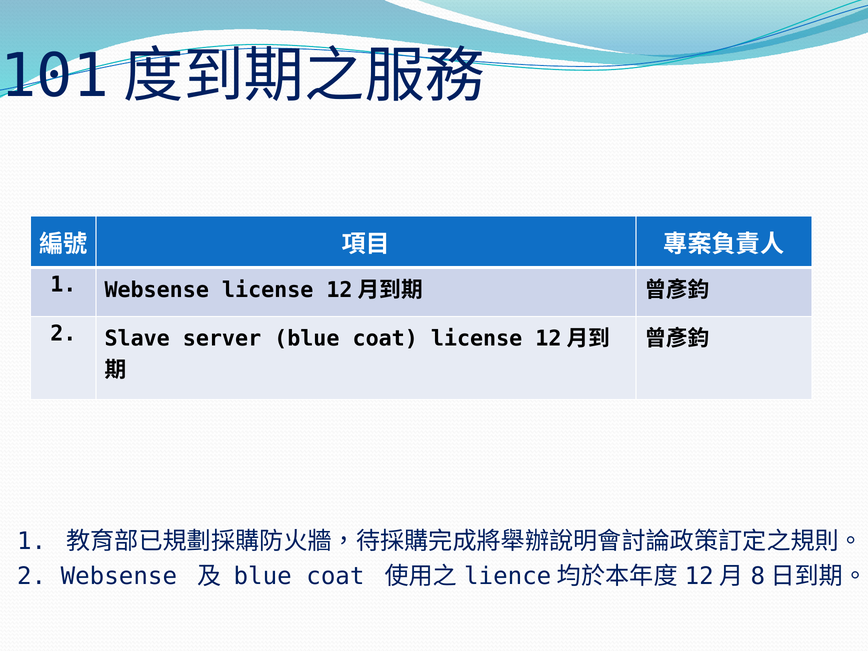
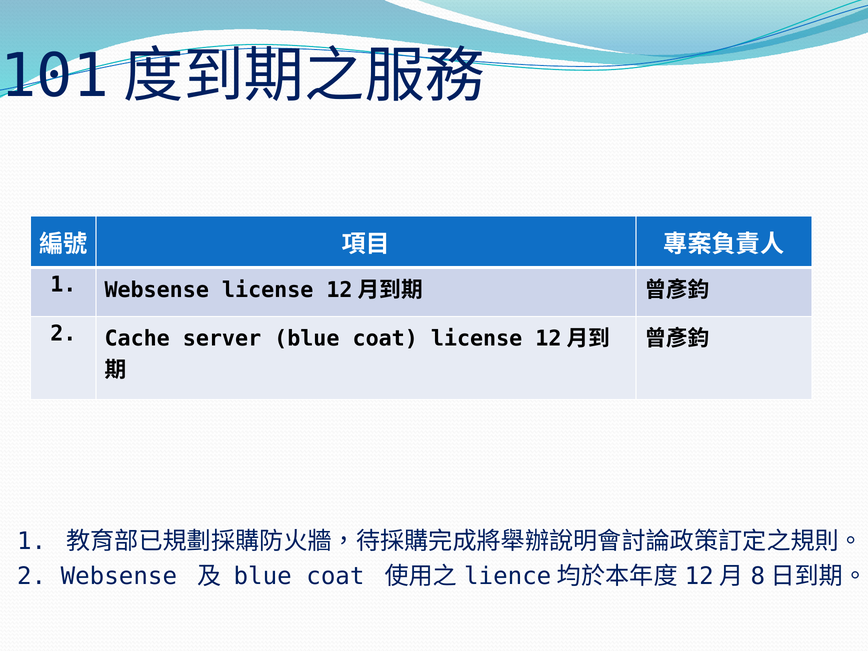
Slave: Slave -> Cache (137, 339)
